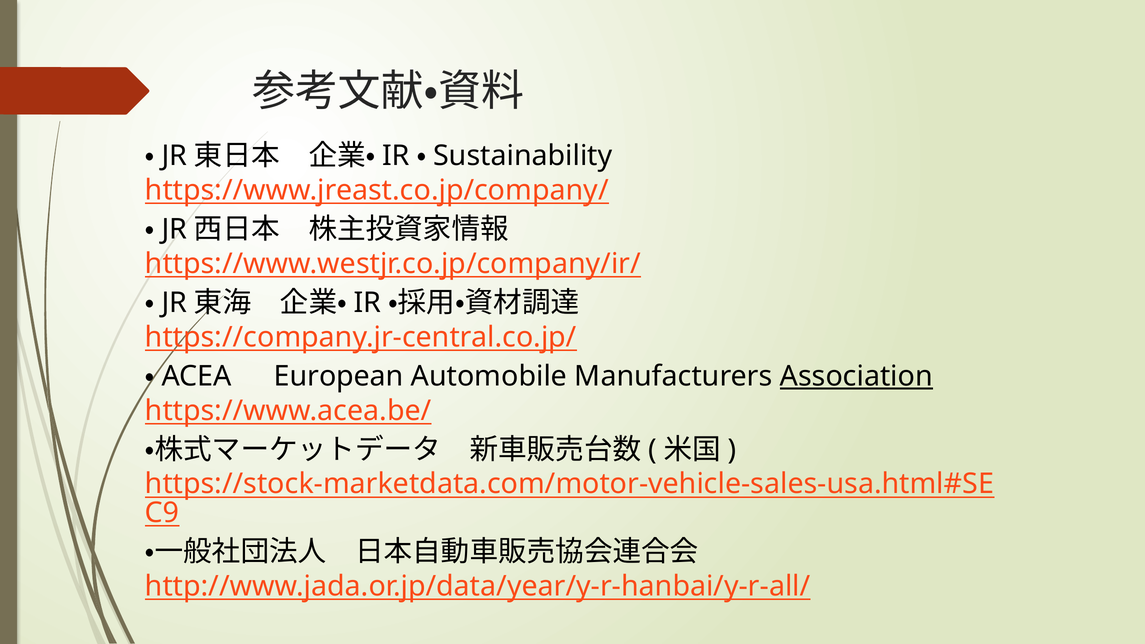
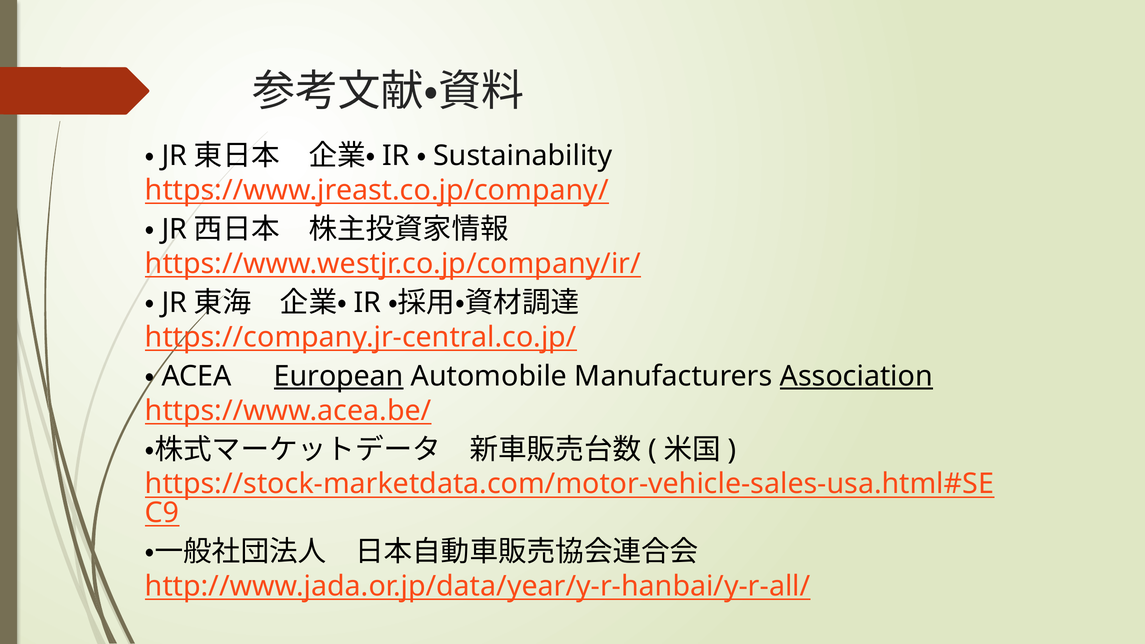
European underline: none -> present (339, 376)
